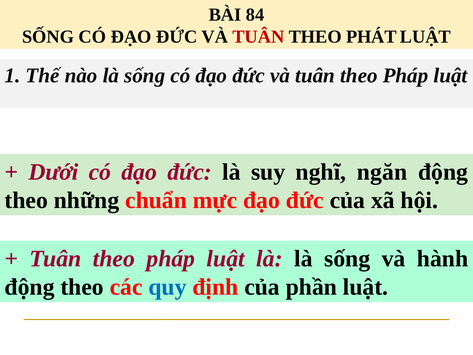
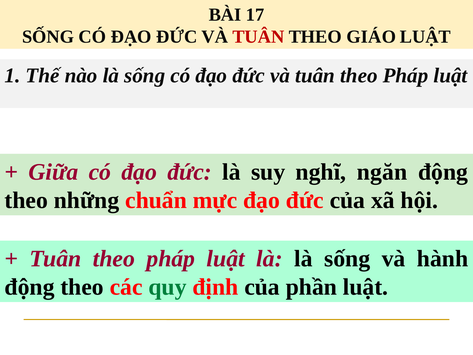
84: 84 -> 17 (255, 15)
PHÁT: PHÁT -> GIÁO (371, 37)
Dưới: Dưới -> Giữa (53, 172)
quy colour: blue -> green (167, 287)
